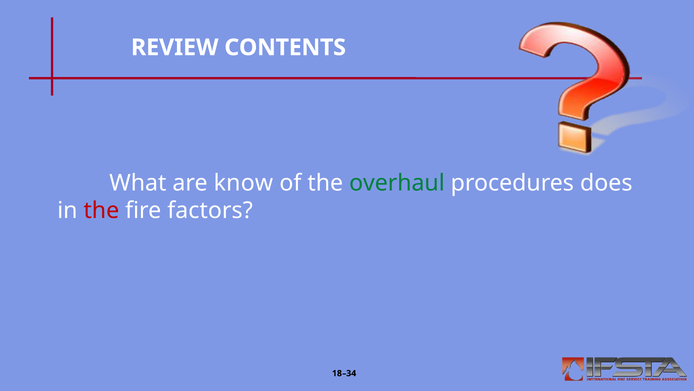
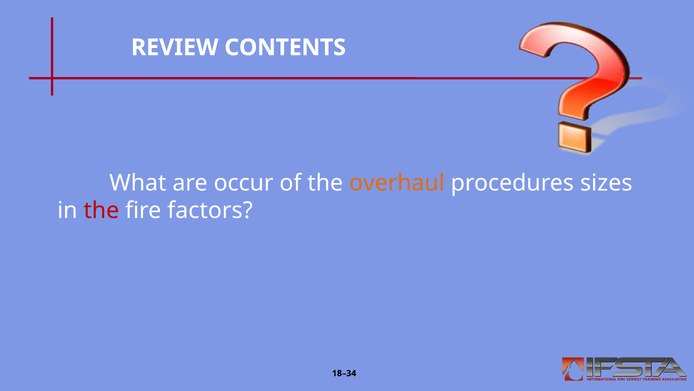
know: know -> occur (244, 183)
overhaul colour: green -> orange (397, 183)
does: does -> sizes (606, 183)
